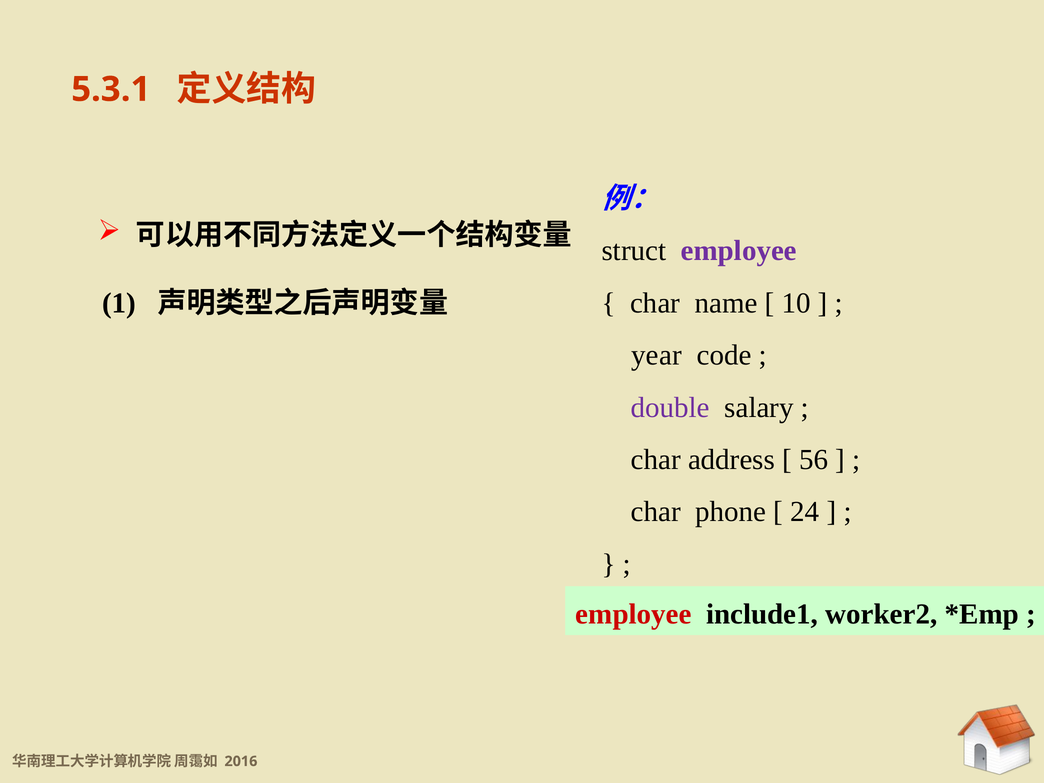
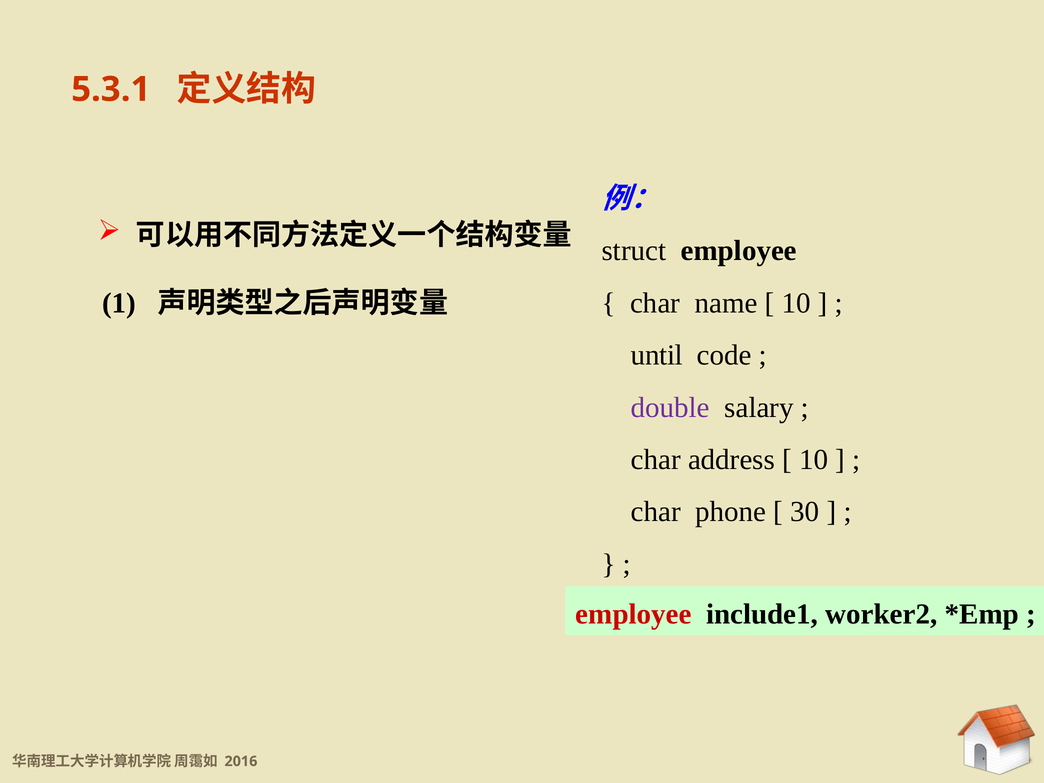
employee colour: purple -> black (739, 251)
year: year -> until (657, 355)
56: 56 -> 10 (814, 460)
24: 24 -> 30 (805, 512)
